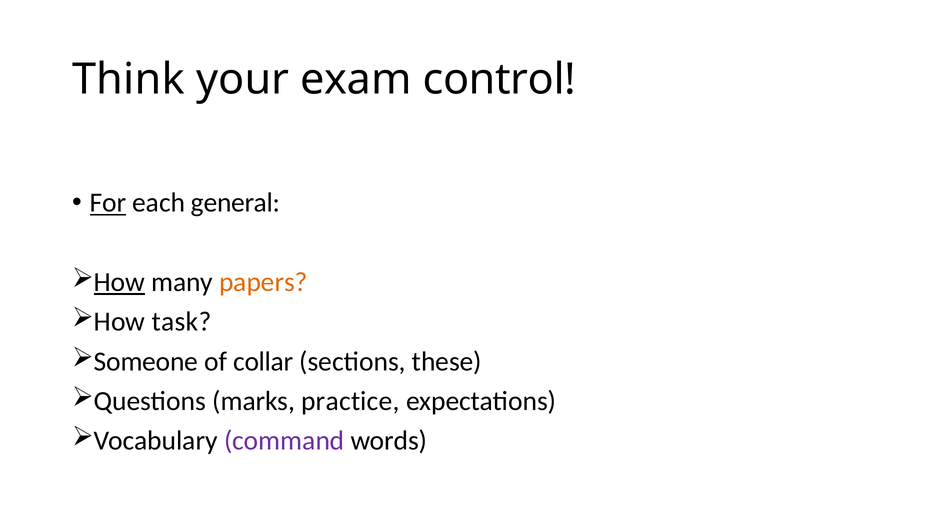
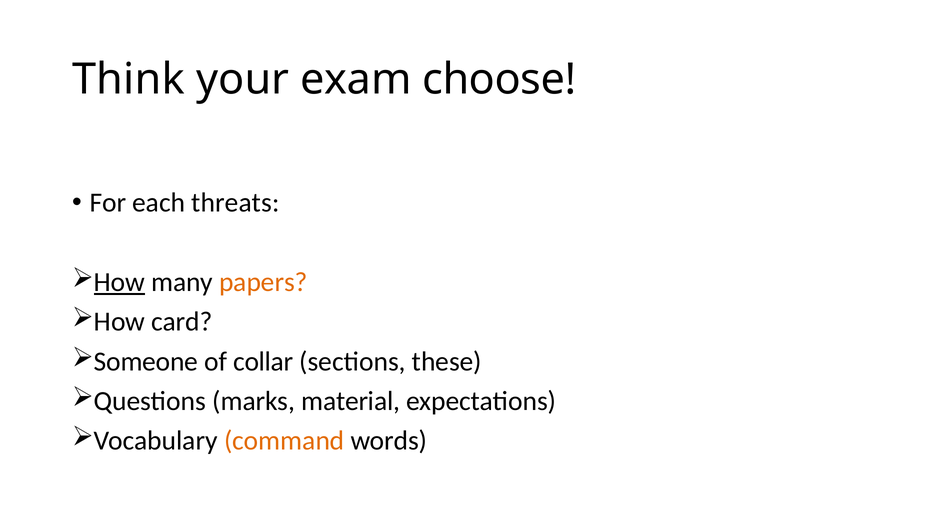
control: control -> choose (499, 79)
For underline: present -> none (108, 203)
general: general -> threats (235, 203)
task: task -> card (182, 322)
practice: practice -> material (351, 401)
command colour: purple -> orange (284, 440)
